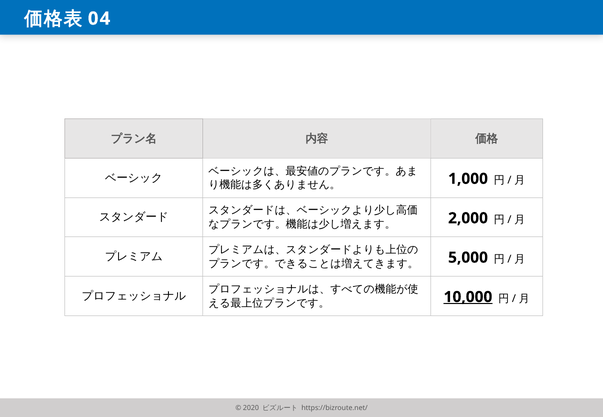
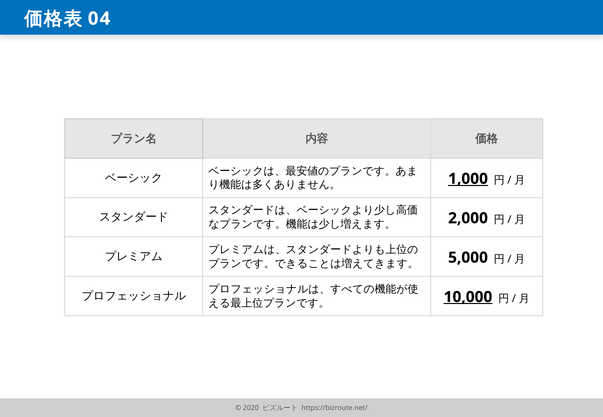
1,000 underline: none -> present (468, 179)
